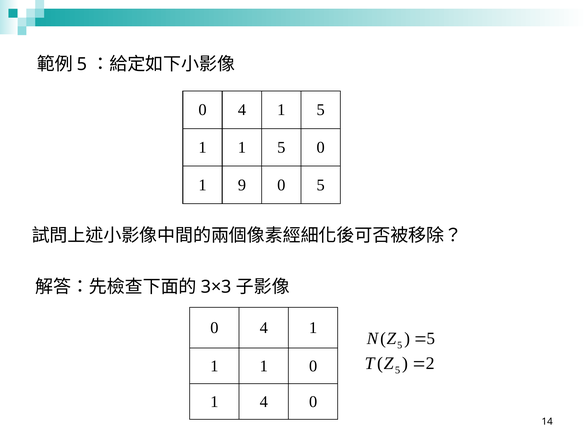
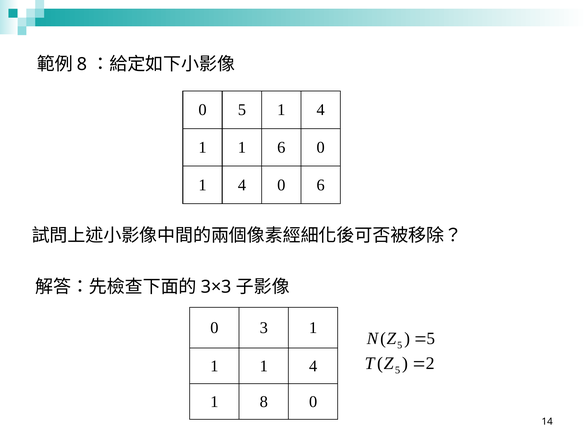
5: 5 -> 8 (82, 64)
4: 4 -> 5 (242, 110)
5: 5 -> 4 (321, 110)
1 1 5: 5 -> 6 (281, 147)
9: 9 -> 4 (242, 185)
0 5: 5 -> 6 (321, 185)
4: 4 -> 3 (264, 328)
1 1 0: 0 -> 4 (313, 366)
1 4: 4 -> 8 (264, 402)
